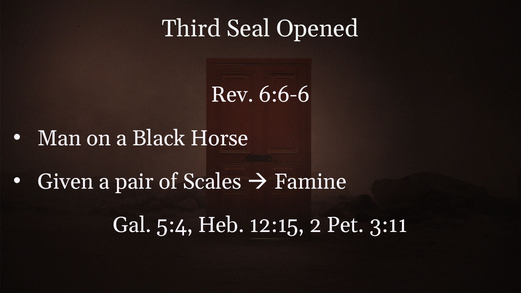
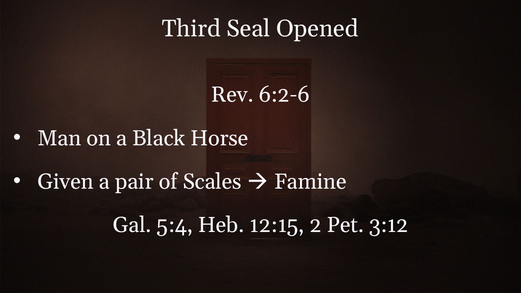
6:6-6: 6:6-6 -> 6:2-6 (284, 95)
3:11: 3:11 -> 3:12 (389, 225)
